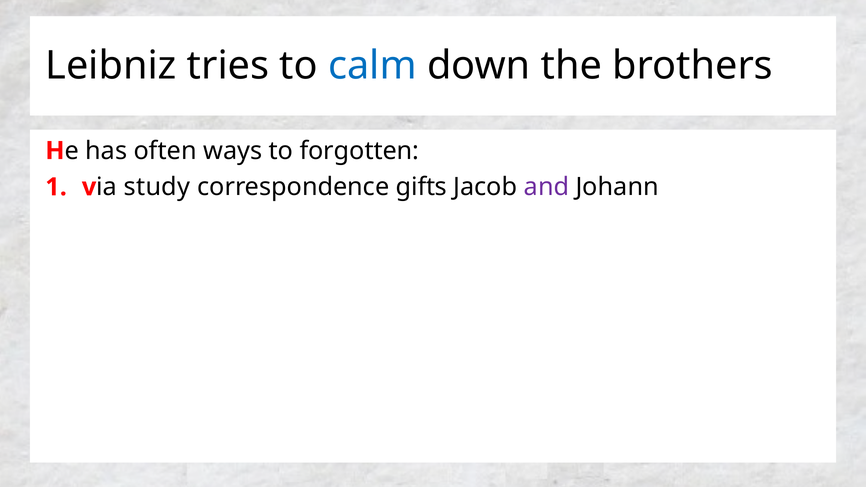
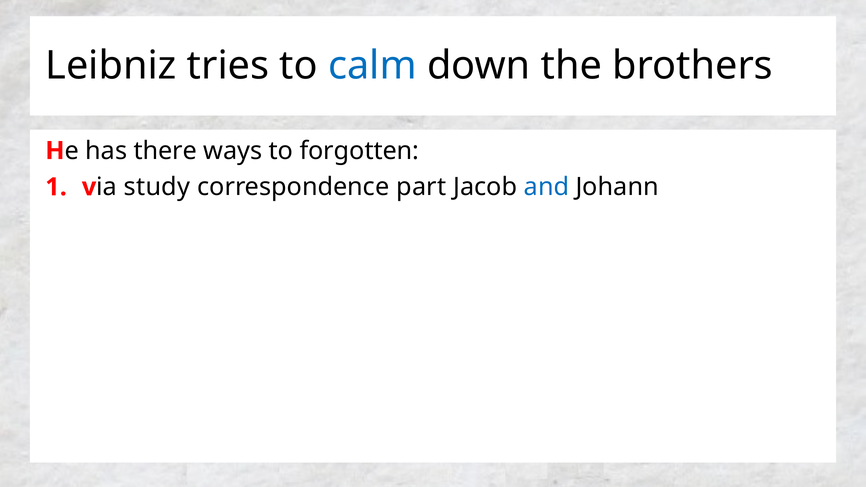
often: often -> there (165, 151)
gifts: gifts -> part (421, 187)
and colour: purple -> blue (546, 187)
